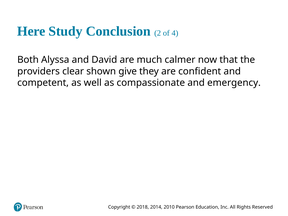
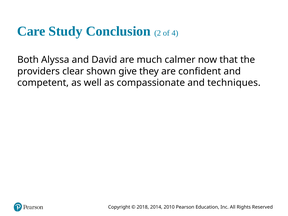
Here: Here -> Care (31, 31)
emergency: emergency -> techniques (234, 83)
